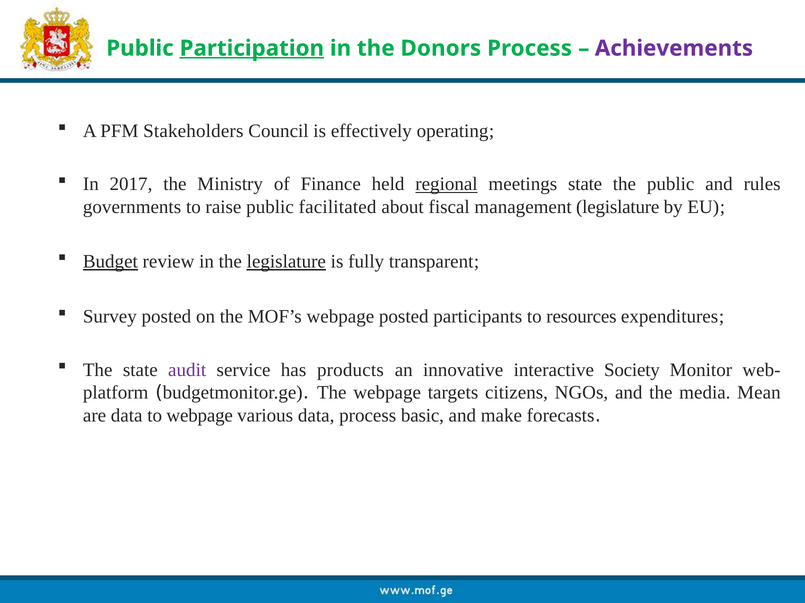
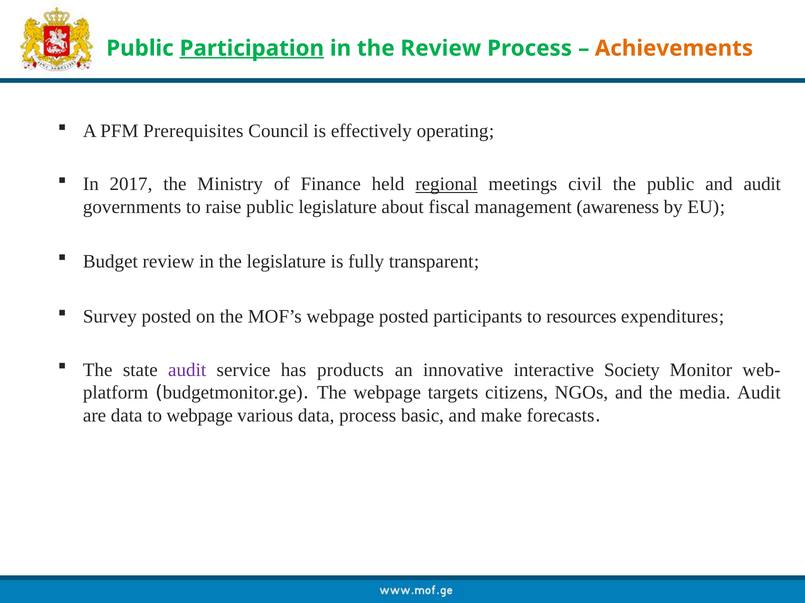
the Donors: Donors -> Review (441, 48)
Achievements colour: purple -> orange (674, 48)
Stakeholders: Stakeholders -> Prerequisites (193, 131)
meetings state: state -> civil (585, 184)
and rules: rules -> audit (762, 184)
public facilitated: facilitated -> legislature (338, 207)
management legislature: legislature -> awareness (618, 207)
Budget underline: present -> none (110, 262)
legislature underline: present -> none (286, 262)
media Mean: Mean -> Audit (759, 393)
